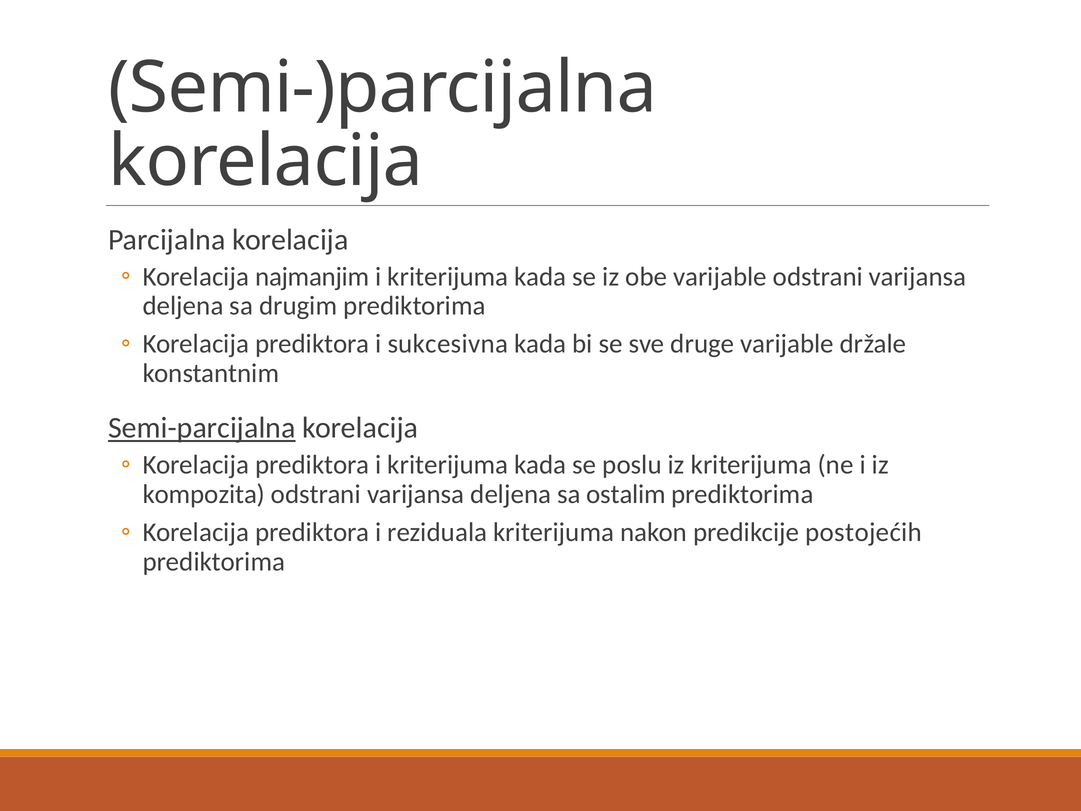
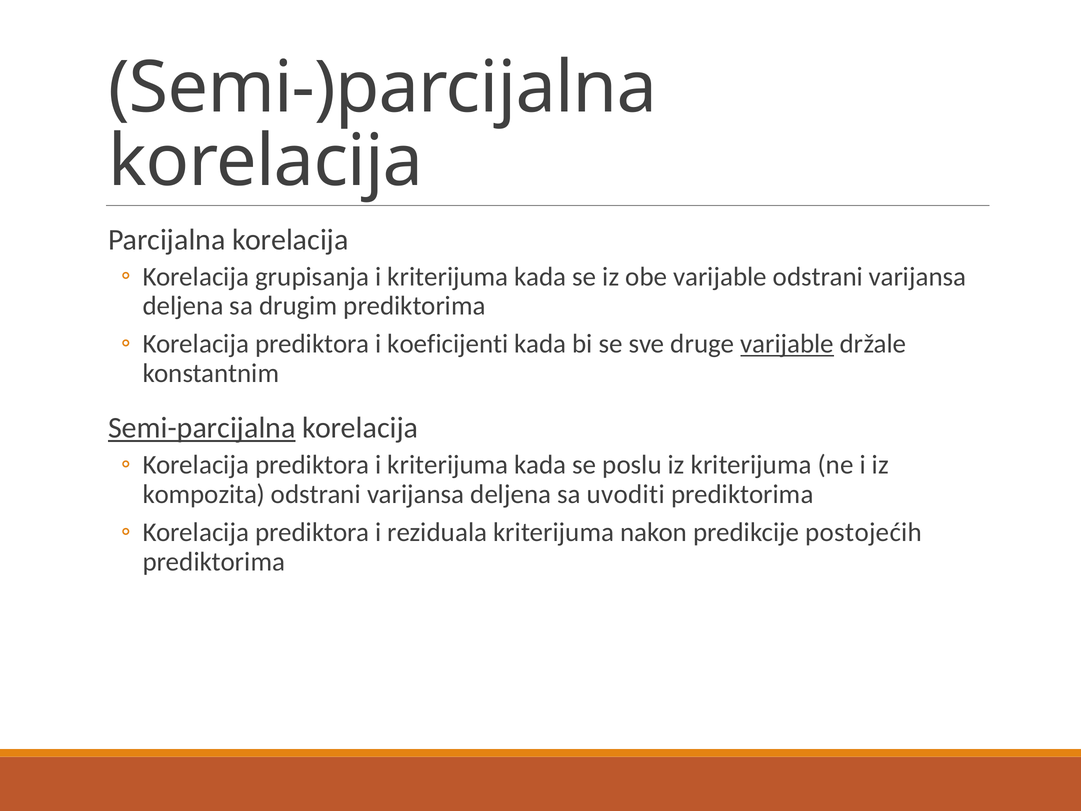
najmanjim: najmanjim -> grupisanja (312, 277)
sukcesivna: sukcesivna -> koeficijenti (448, 344)
varijable underline: none -> present (787, 344)
ostalim: ostalim -> uvoditi (626, 494)
